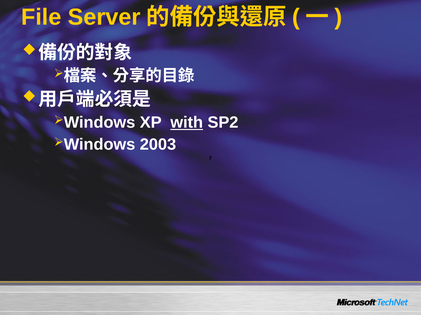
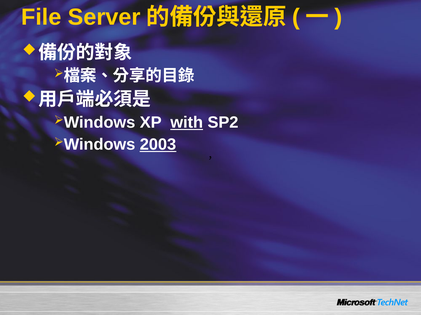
2003 underline: none -> present (158, 145)
